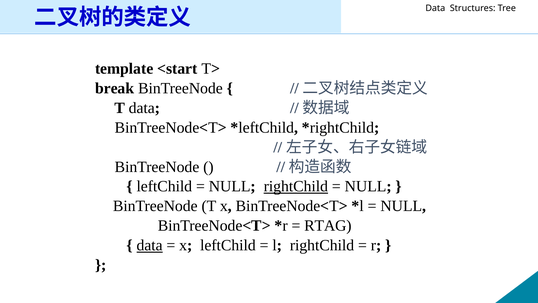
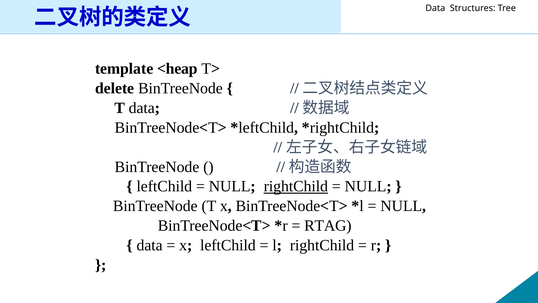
<start: <start -> <heap (177, 69)
break: break -> delete (115, 88)
data underline: present -> none (150, 245)
